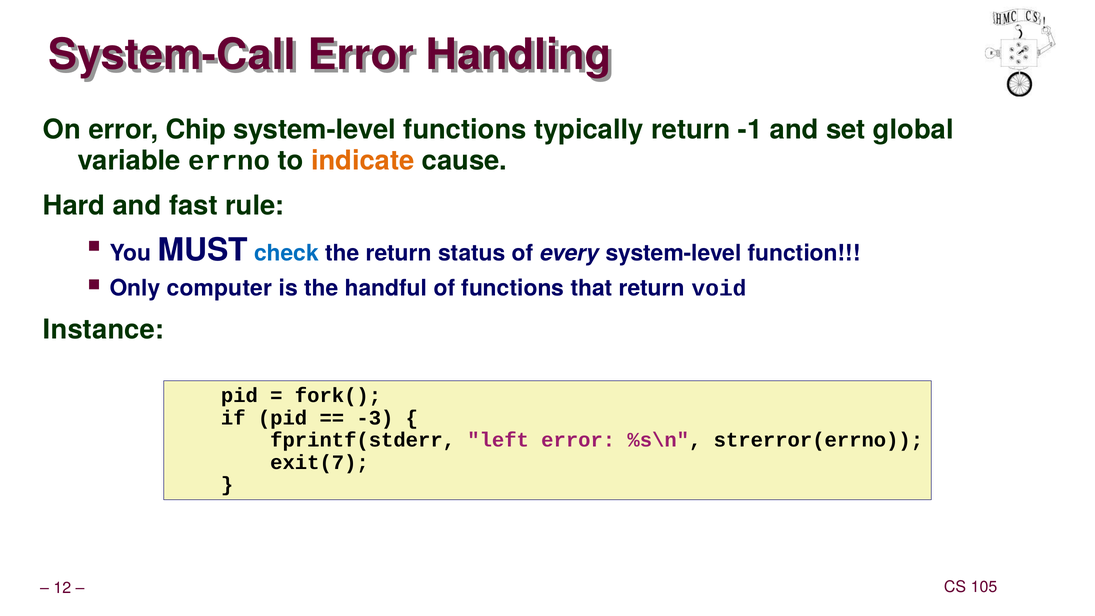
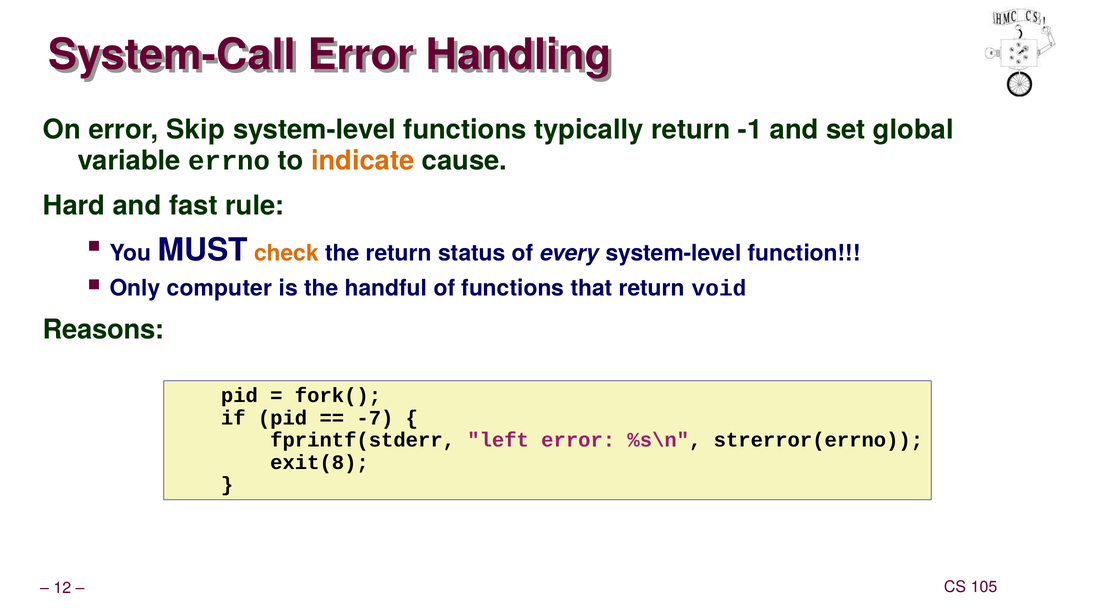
Chip: Chip -> Skip (196, 130)
check colour: blue -> orange (286, 253)
Instance: Instance -> Reasons (104, 330)
-3: -3 -> -7 (375, 418)
exit(7: exit(7 -> exit(8 (320, 462)
